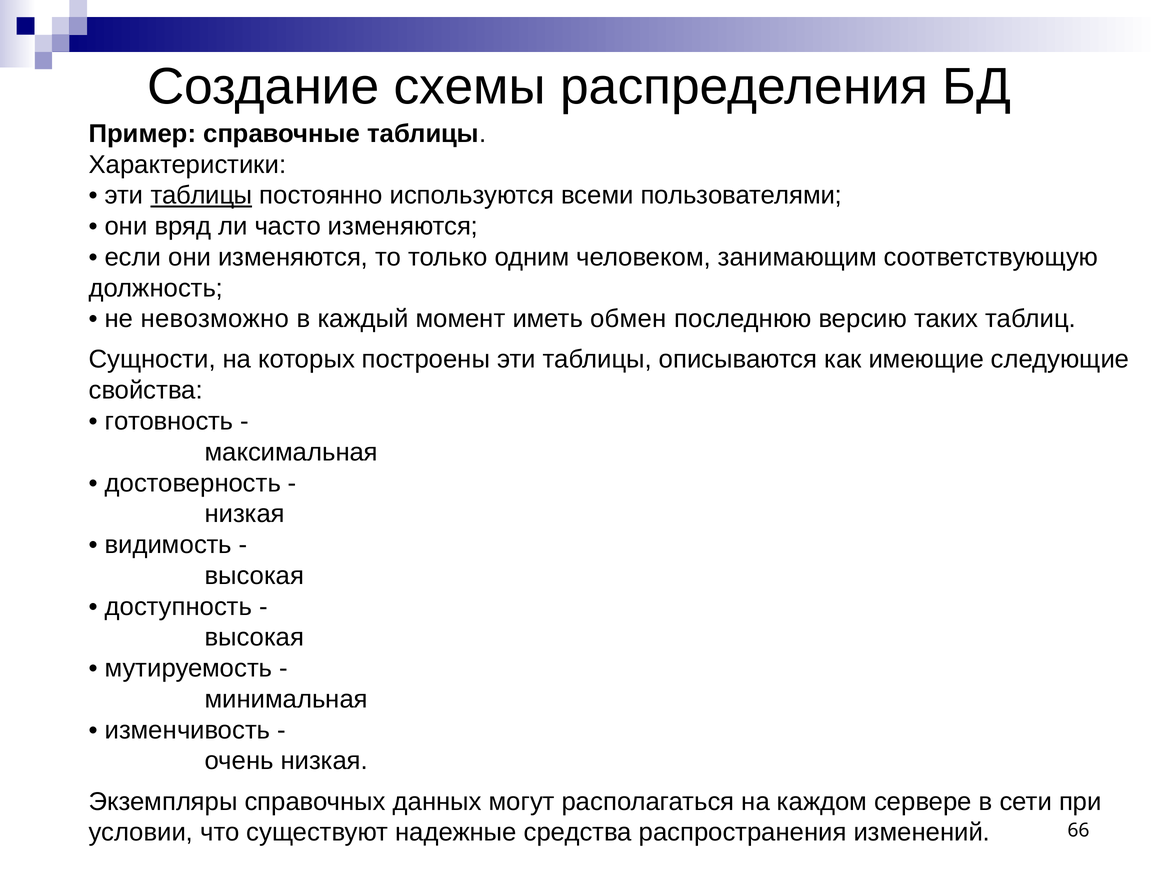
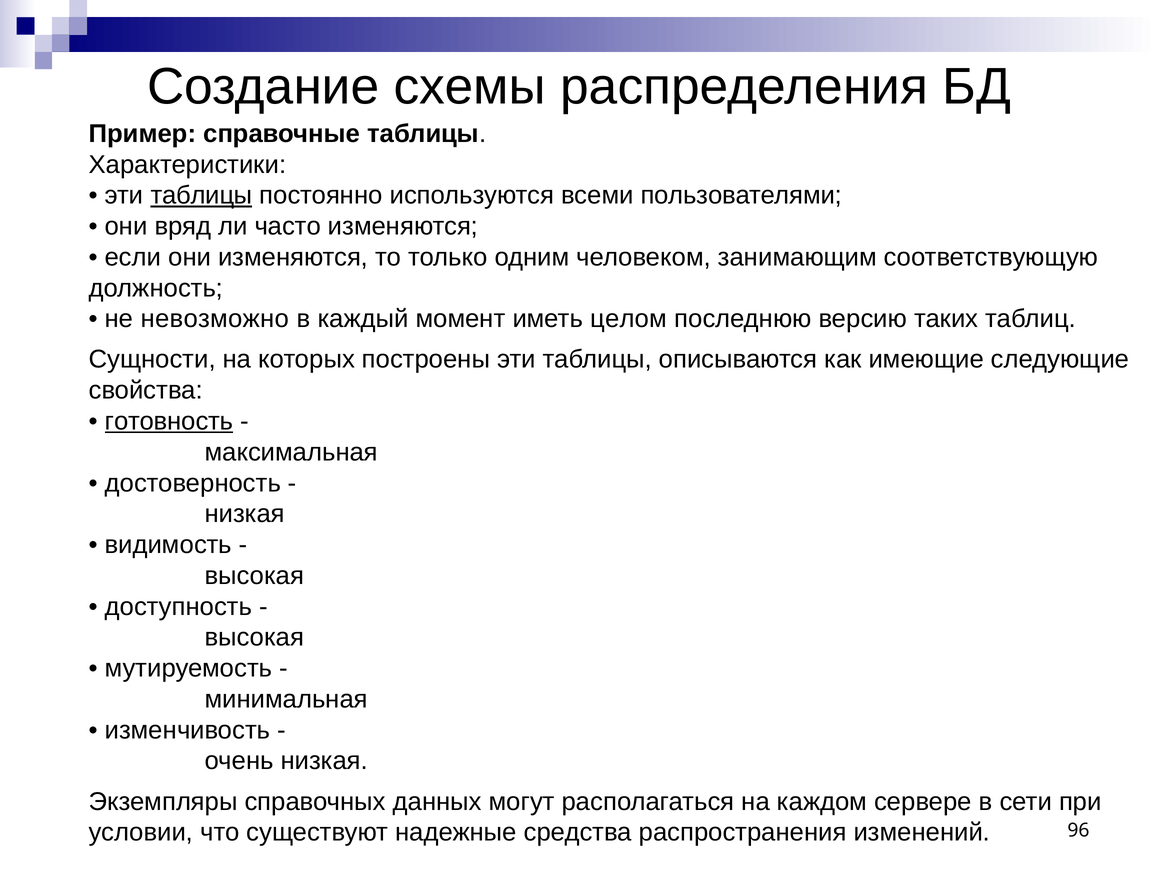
обмен: обмен -> целом (629, 319)
готовность underline: none -> present (169, 421)
66: 66 -> 96 (1078, 831)
